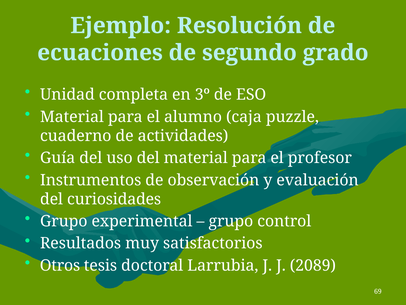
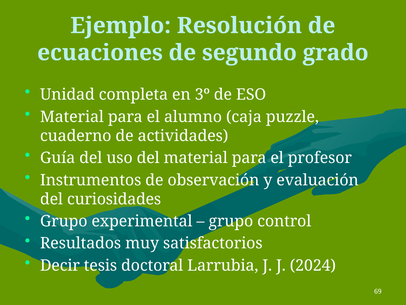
Otros: Otros -> Decir (60, 265)
2089: 2089 -> 2024 (313, 265)
